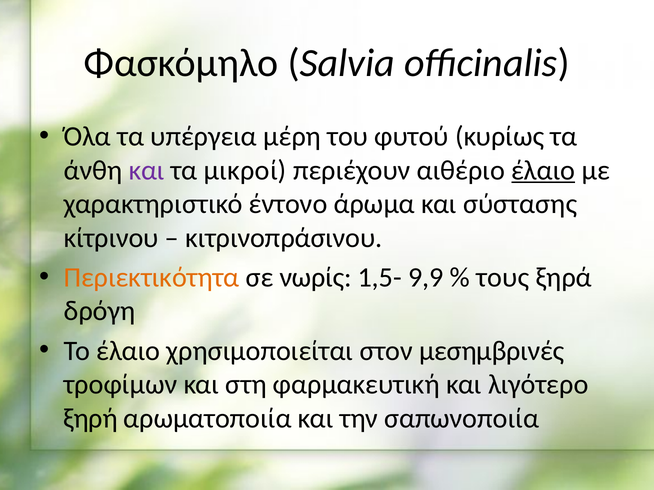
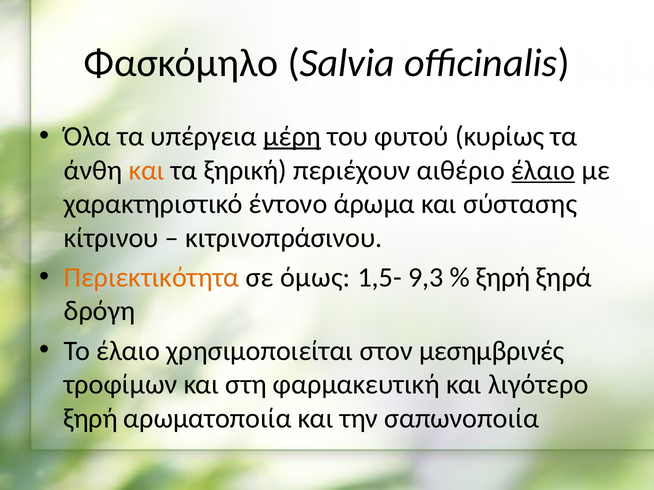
μέρη underline: none -> present (292, 137)
και colour: purple -> orange (147, 170)
μικροί: μικροί -> ξηρική (245, 170)
νωρίς: νωρίς -> όμως (315, 278)
9,9: 9,9 -> 9,3 (426, 278)
τους: τους -> ξηρή (503, 278)
